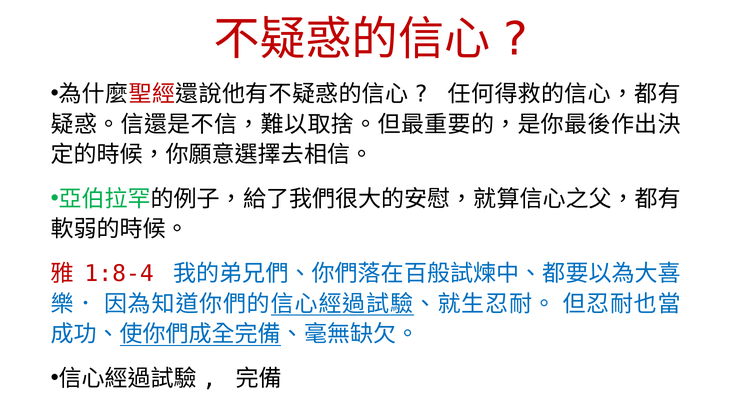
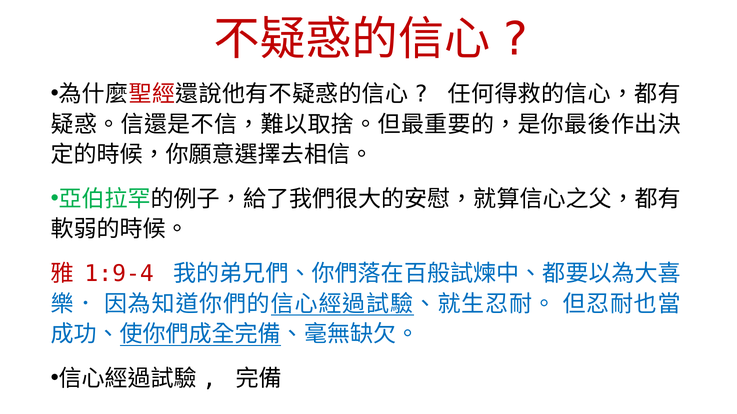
1:8-4: 1:8-4 -> 1:9-4 (119, 274)
